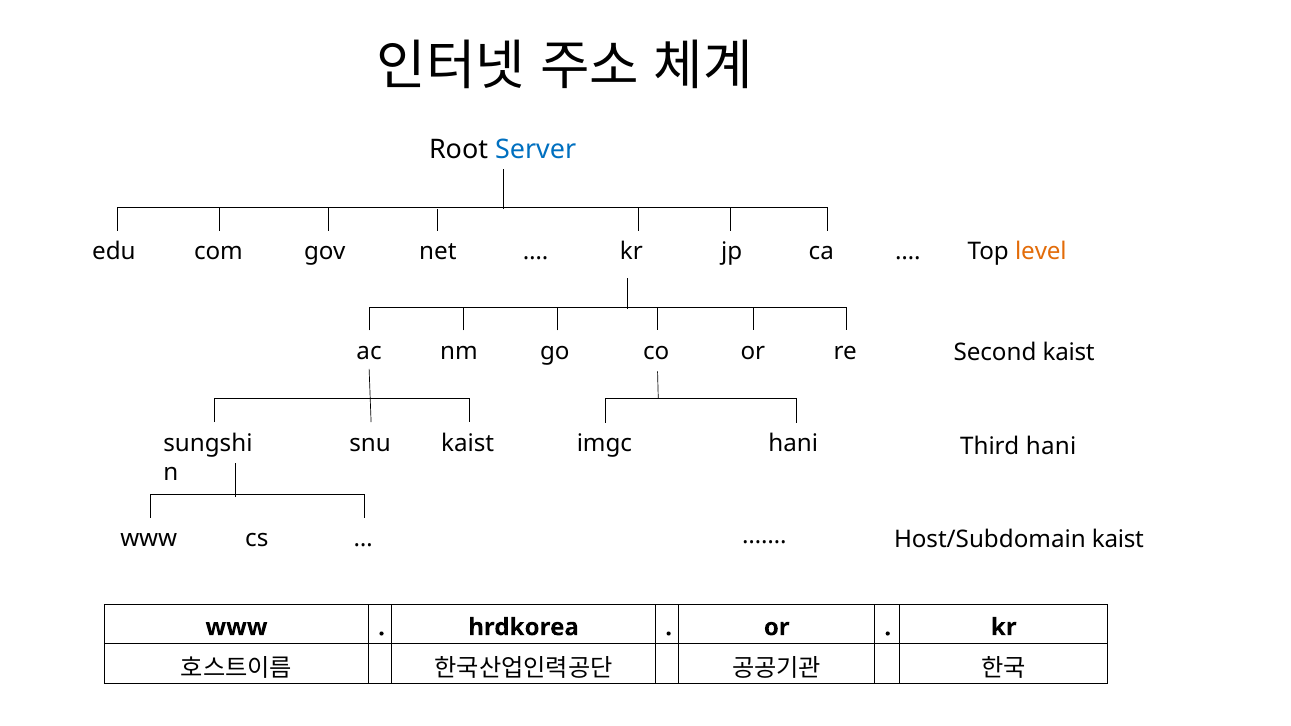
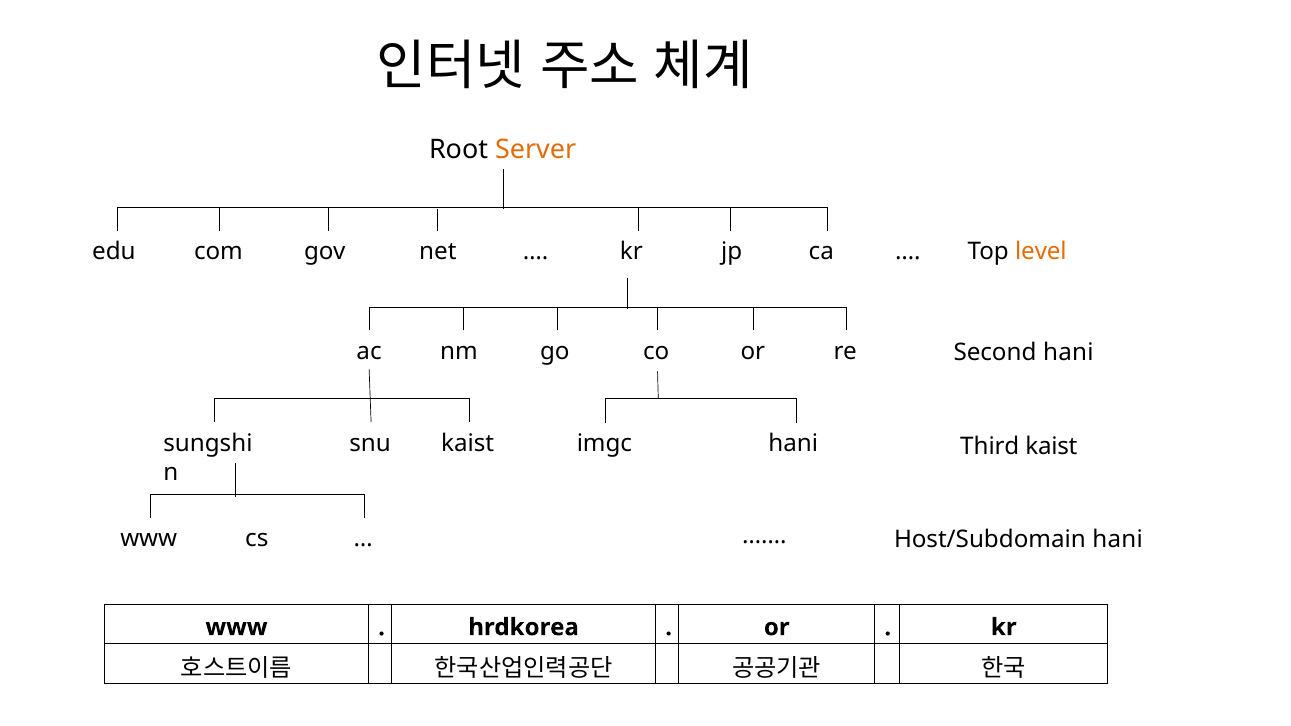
Server colour: blue -> orange (536, 150)
Second kaist: kaist -> hani (1068, 352)
Third hani: hani -> kaist (1051, 447)
Host/Subdomain kaist: kaist -> hani (1118, 539)
